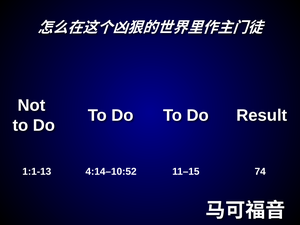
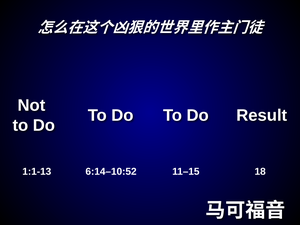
4:14–10:52: 4:14–10:52 -> 6:14–10:52 (111, 172)
74: 74 -> 18 (260, 172)
